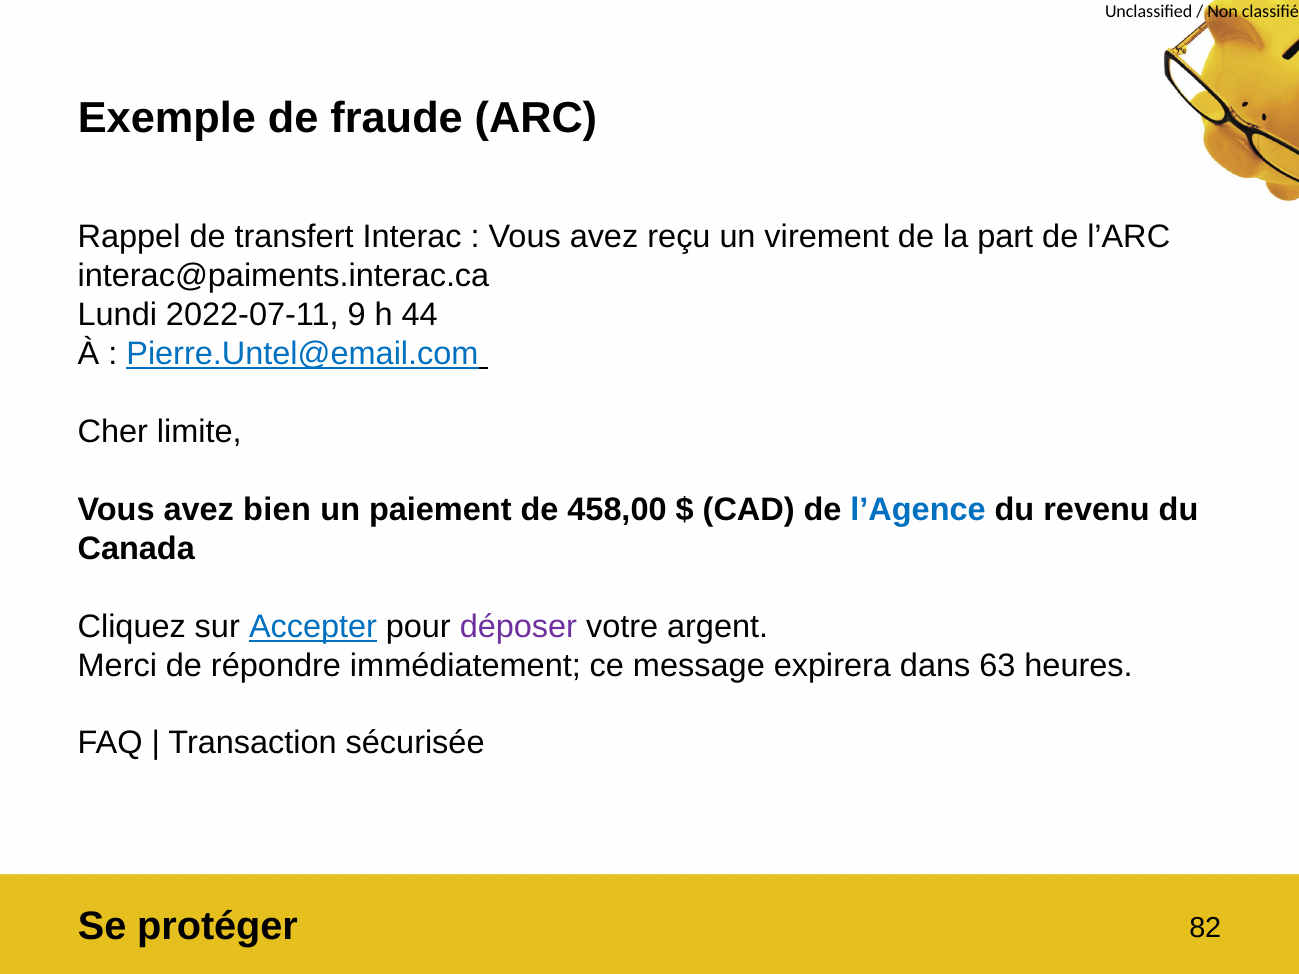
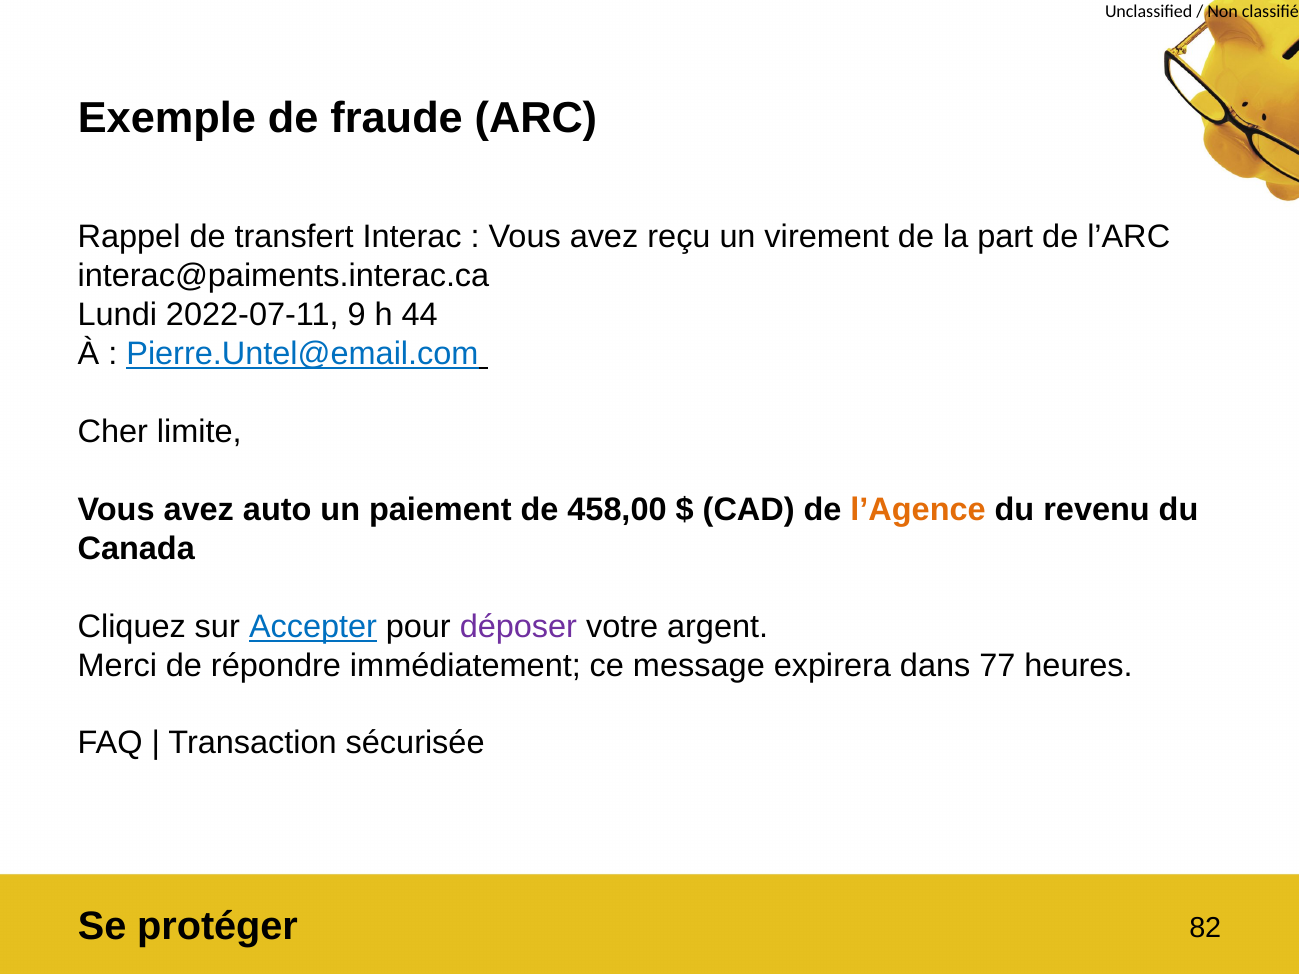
bien: bien -> auto (277, 510)
l’Agence colour: blue -> orange (918, 510)
63: 63 -> 77 (997, 665)
